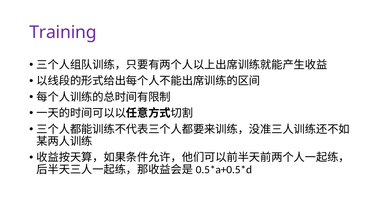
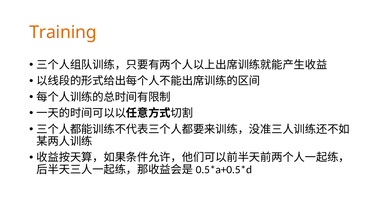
Training colour: purple -> orange (63, 32)
